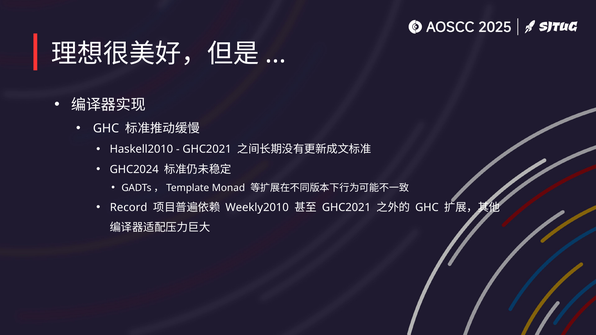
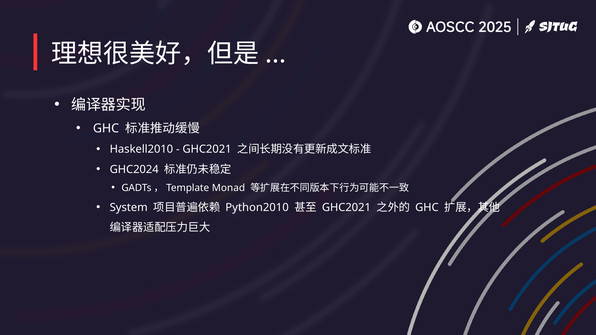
Record: Record -> System (129, 208)
Weekly2010: Weekly2010 -> Python2010 (257, 208)
